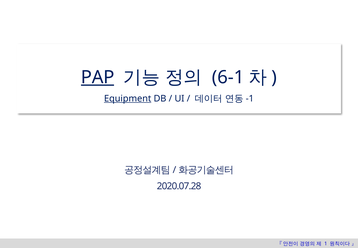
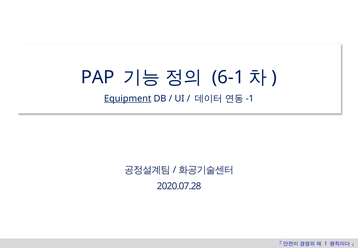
PAP underline: present -> none (98, 77)
